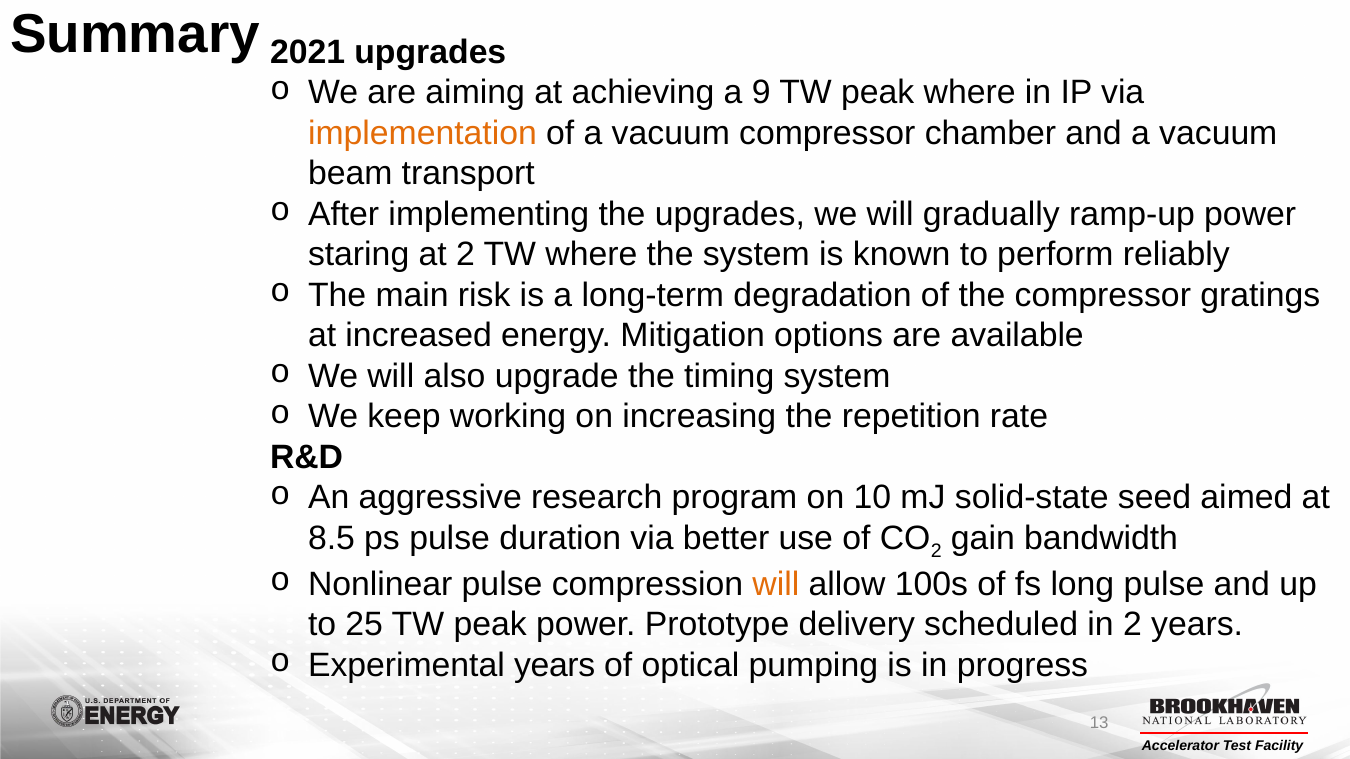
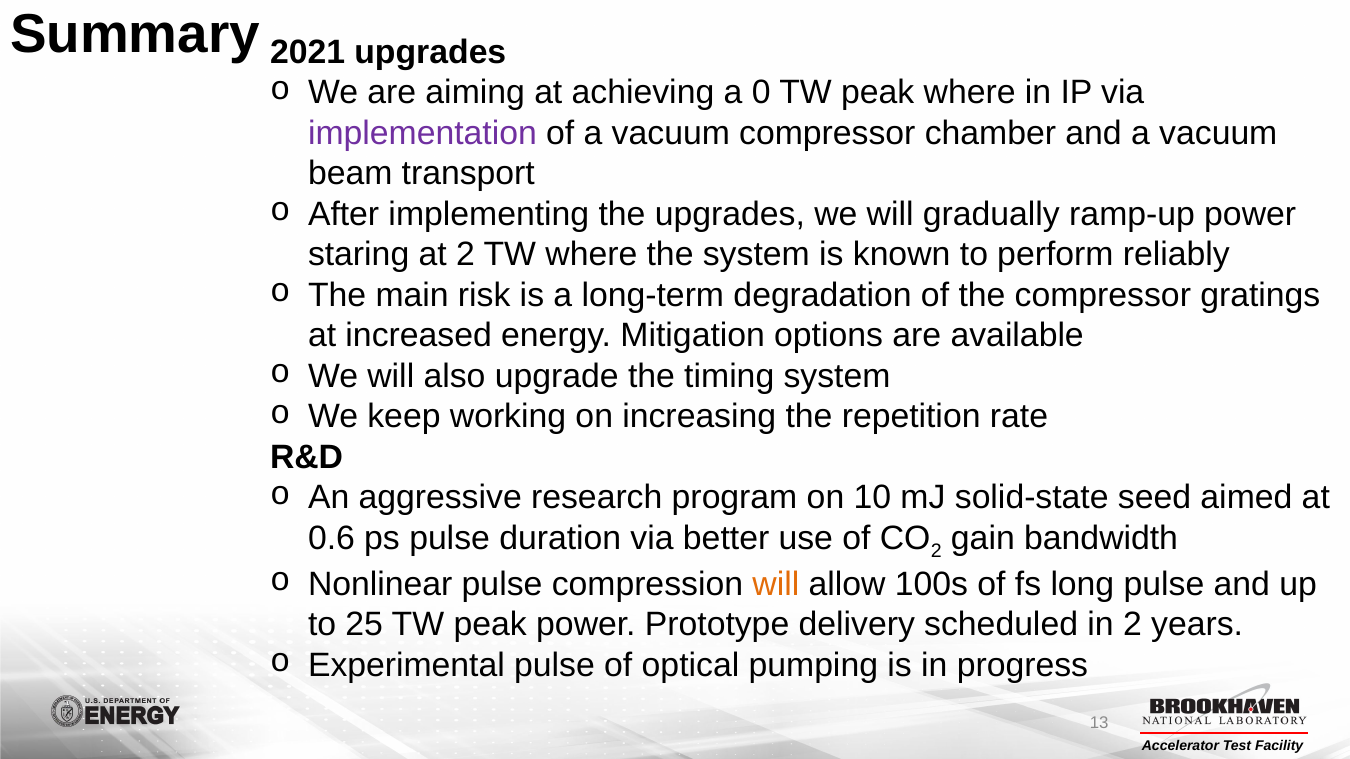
9: 9 -> 0 (761, 93)
implementation colour: orange -> purple (422, 133)
8.5: 8.5 -> 0.6 (331, 538)
Experimental years: years -> pulse (555, 665)
